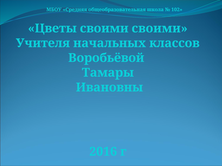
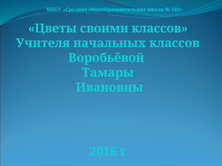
своими своими: своими -> классов (160, 28)
